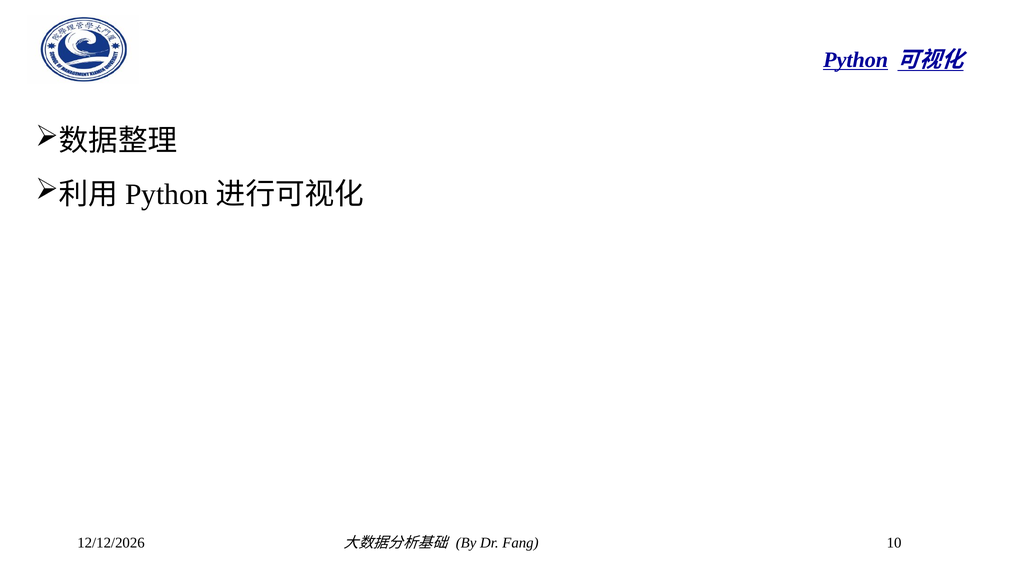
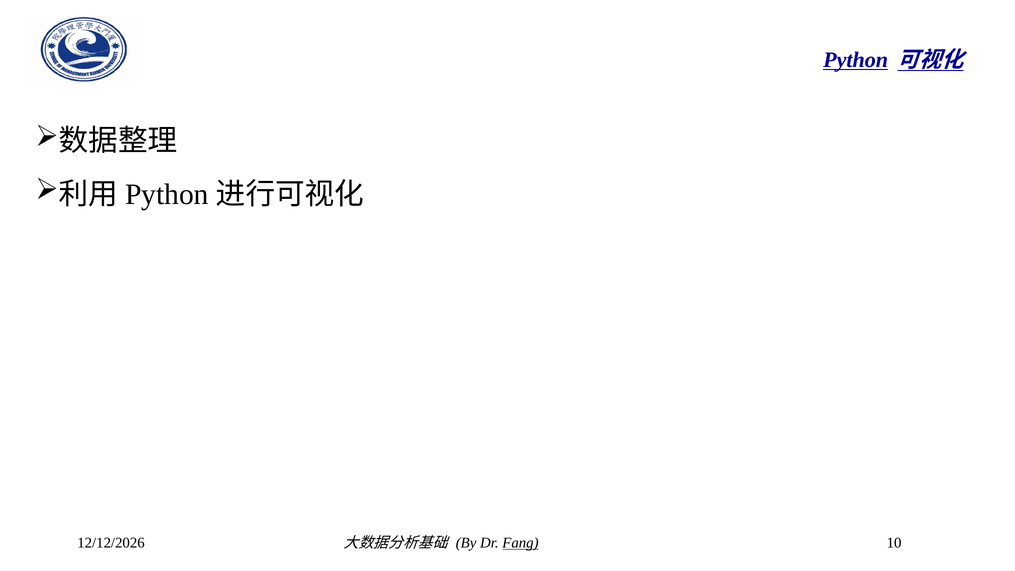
Fang underline: none -> present (520, 543)
